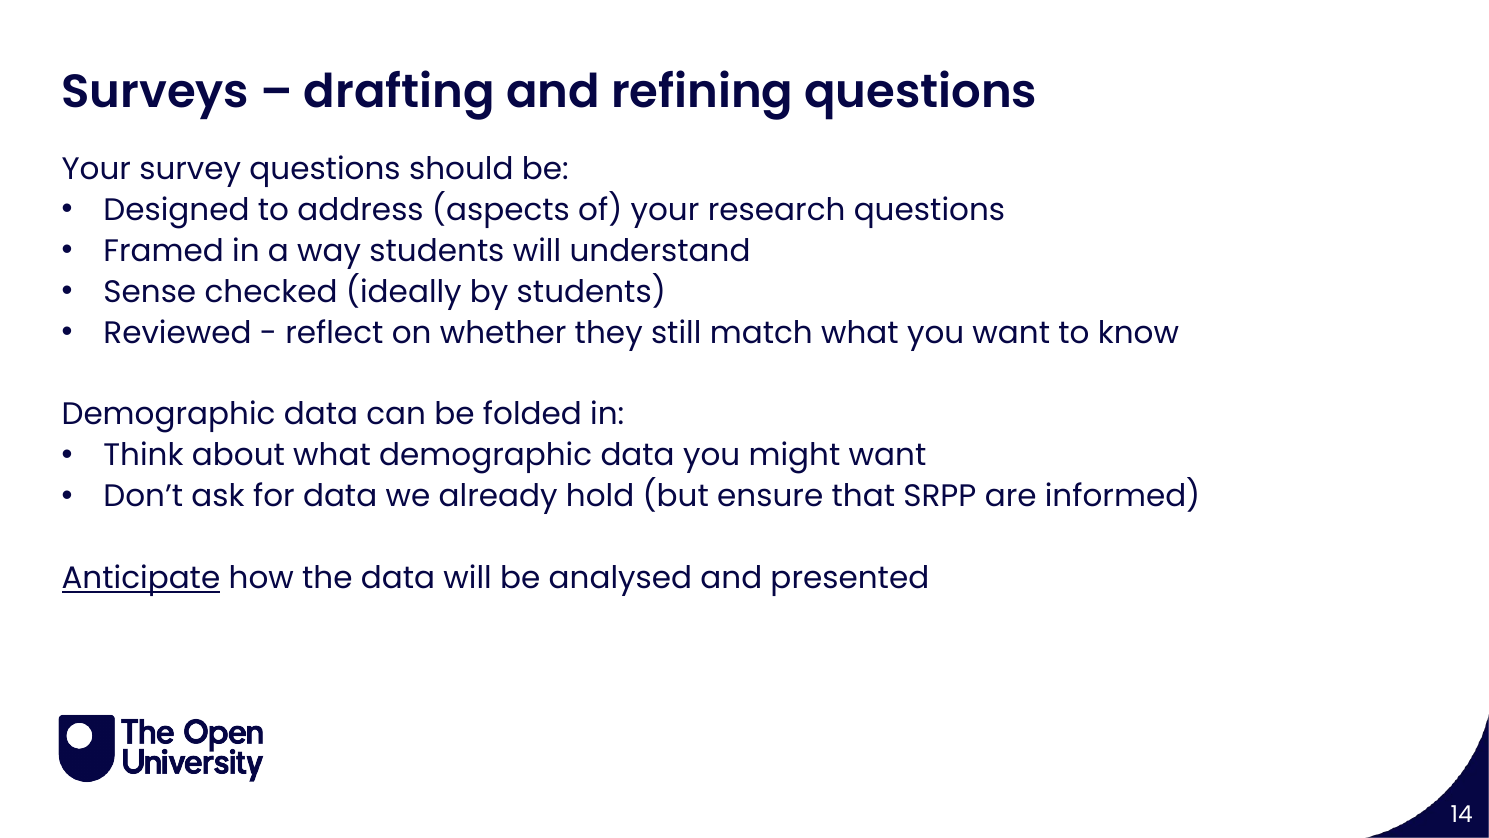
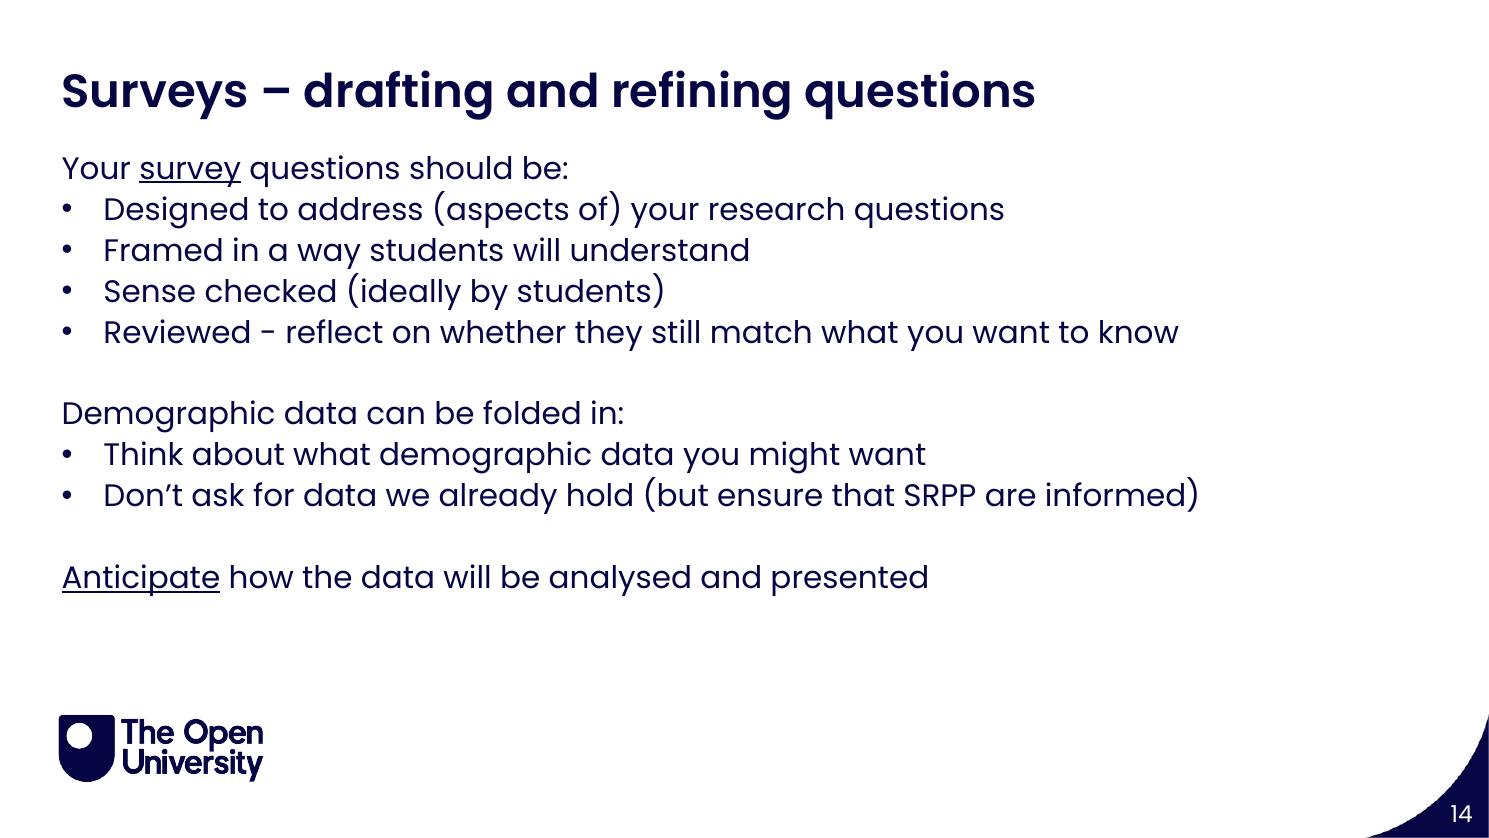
survey underline: none -> present (190, 169)
